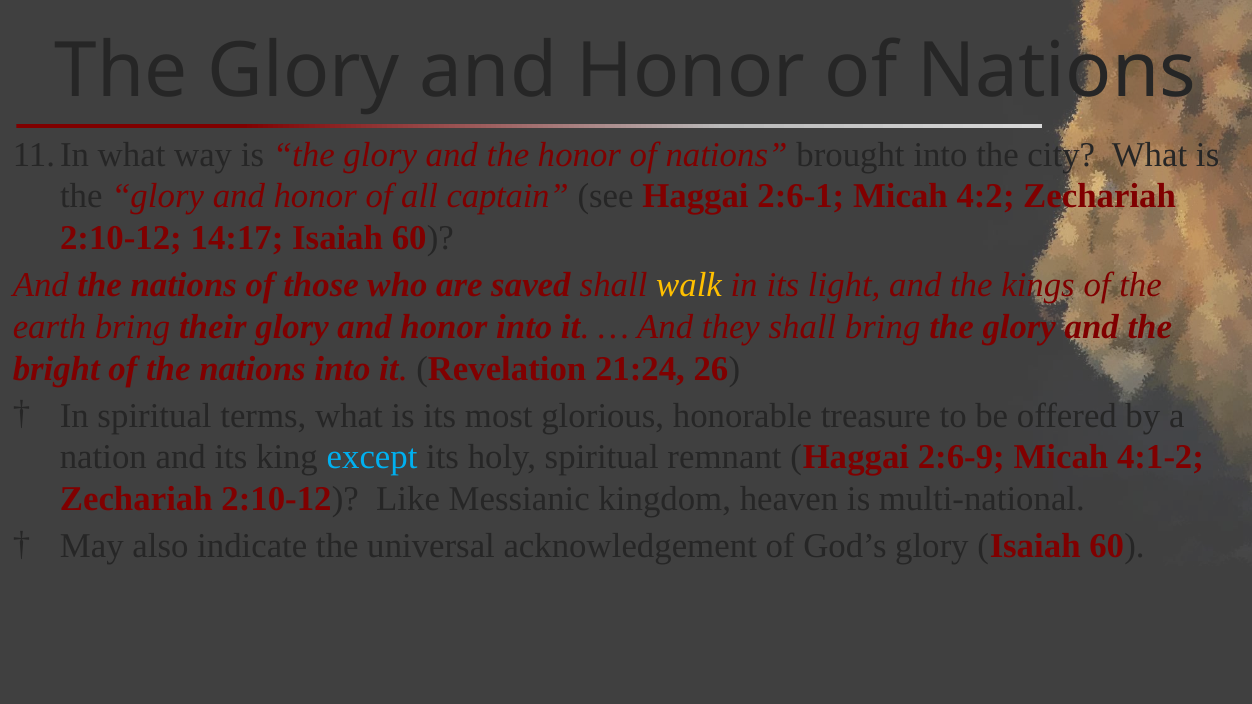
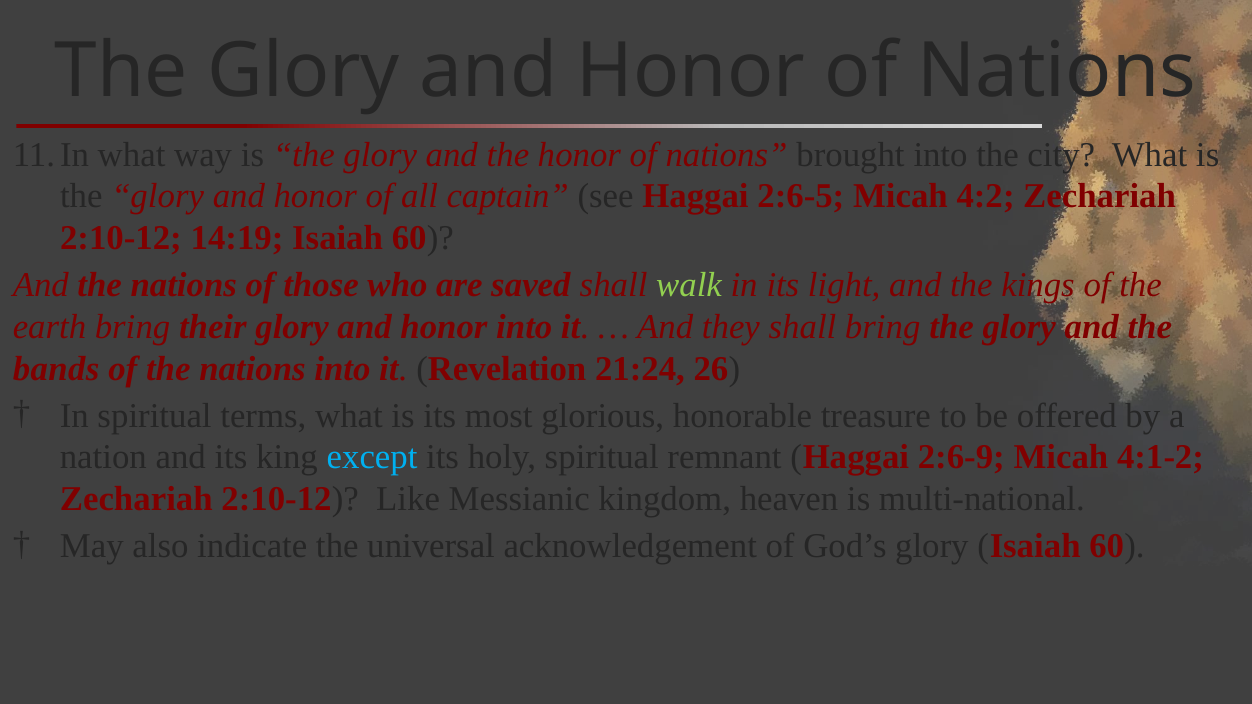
2:6-1: 2:6-1 -> 2:6-5 (801, 197)
14:17: 14:17 -> 14:19 (237, 238)
walk colour: yellow -> light green (689, 285)
bright: bright -> bands (56, 369)
